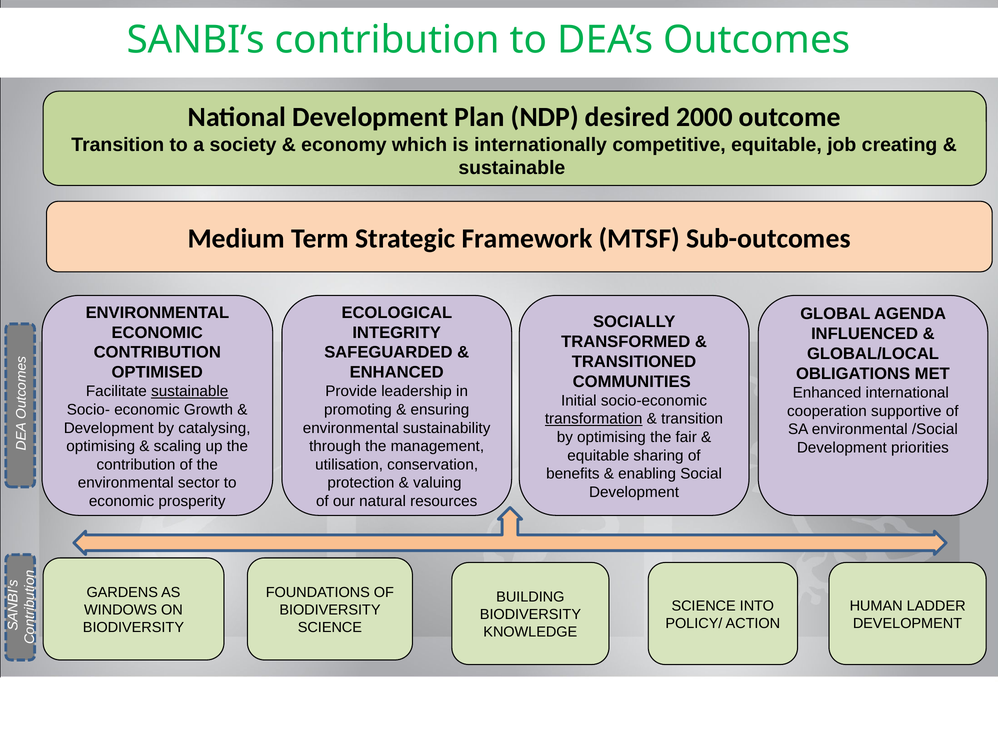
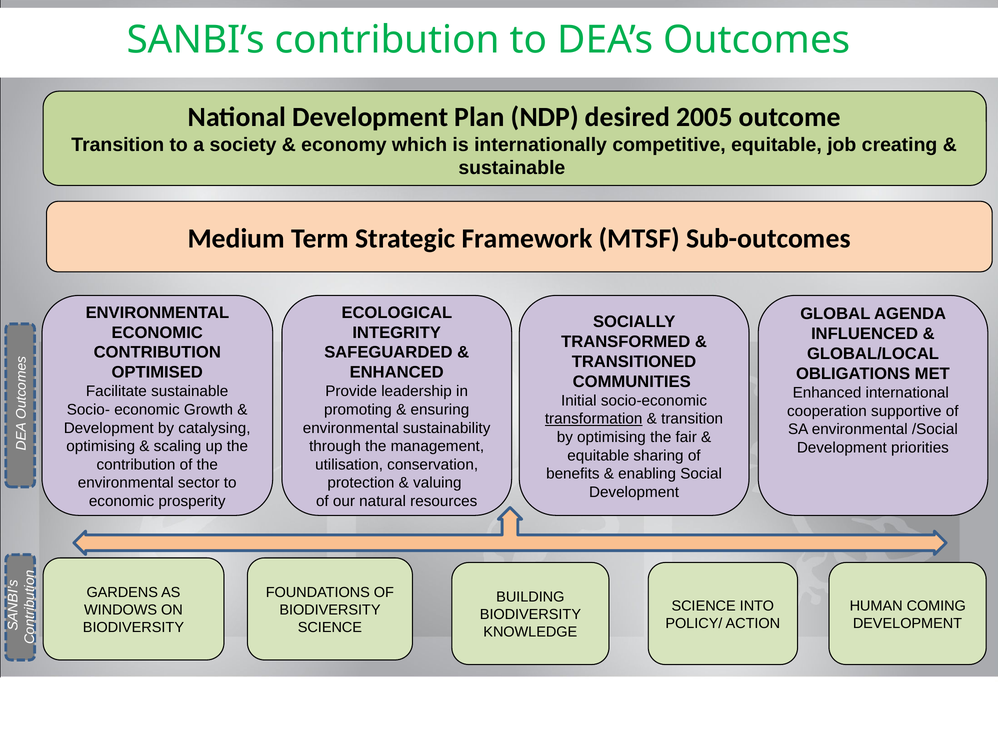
2000: 2000 -> 2005 (704, 117)
sustainable underline: present -> none (190, 392)
LADDER: LADDER -> COMING (936, 606)
